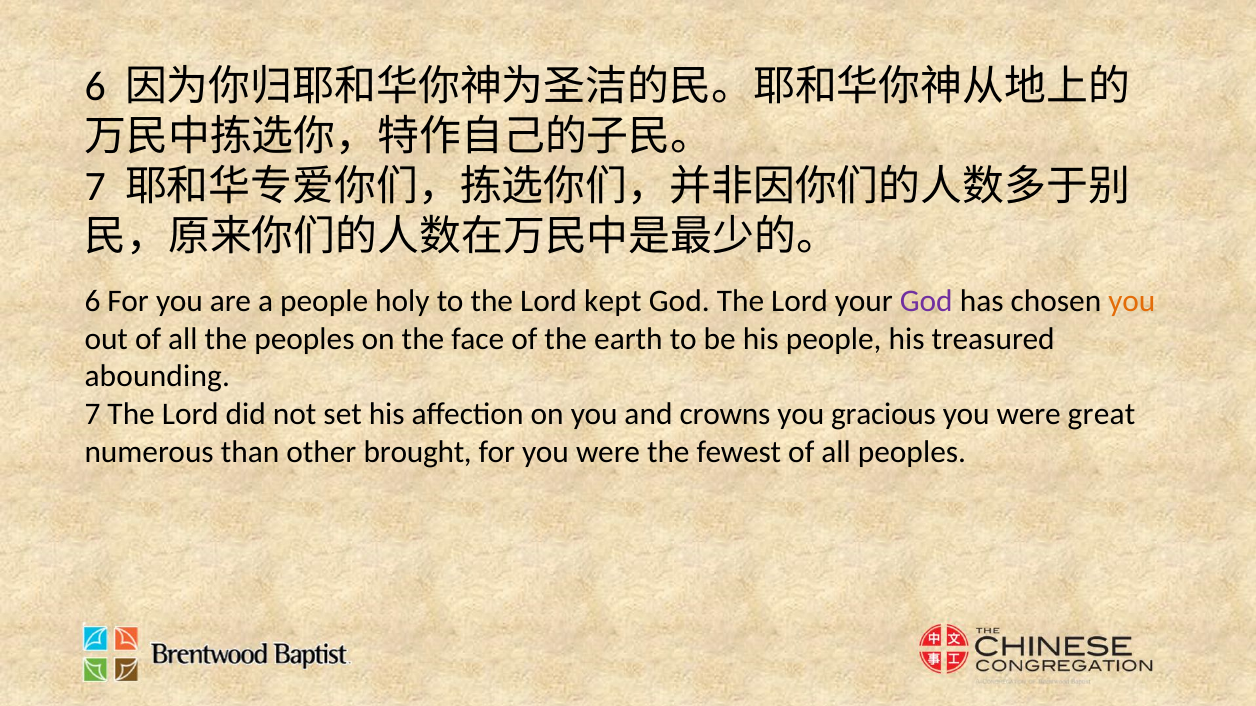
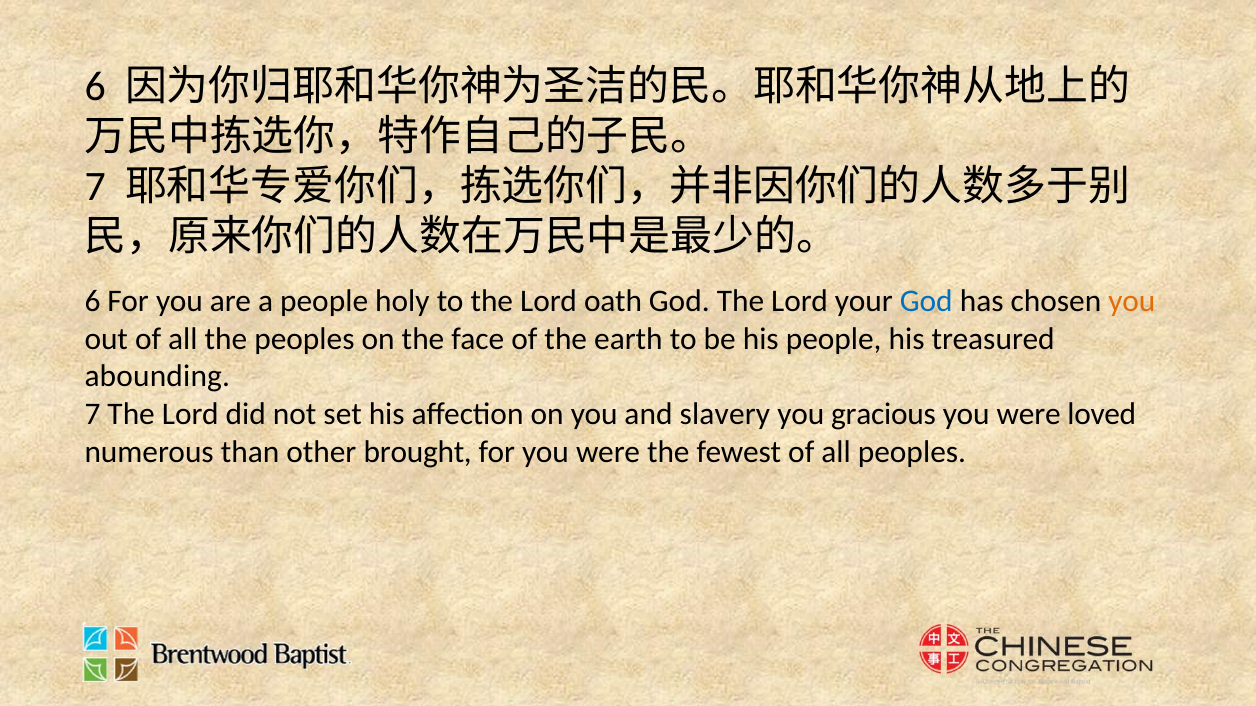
kept: kept -> oath (613, 302)
God colour: purple -> blue (926, 302)
crowns: crowns -> slavery (725, 415)
great: great -> loved (1102, 415)
